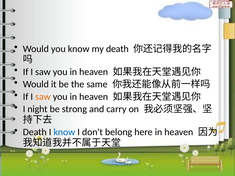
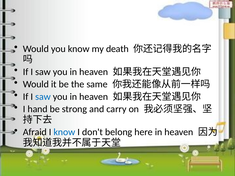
saw colour: orange -> blue (43, 97)
night: night -> hand (38, 109)
Death: Death -> Afraid (35, 132)
